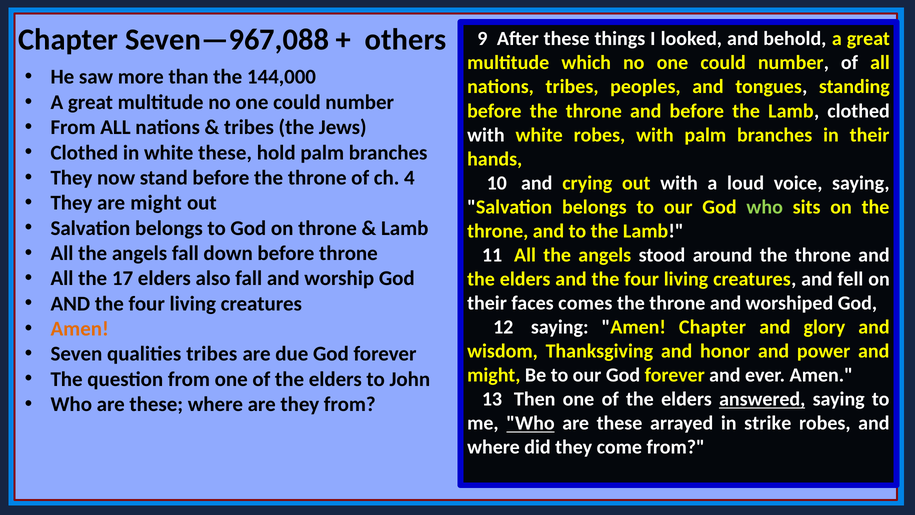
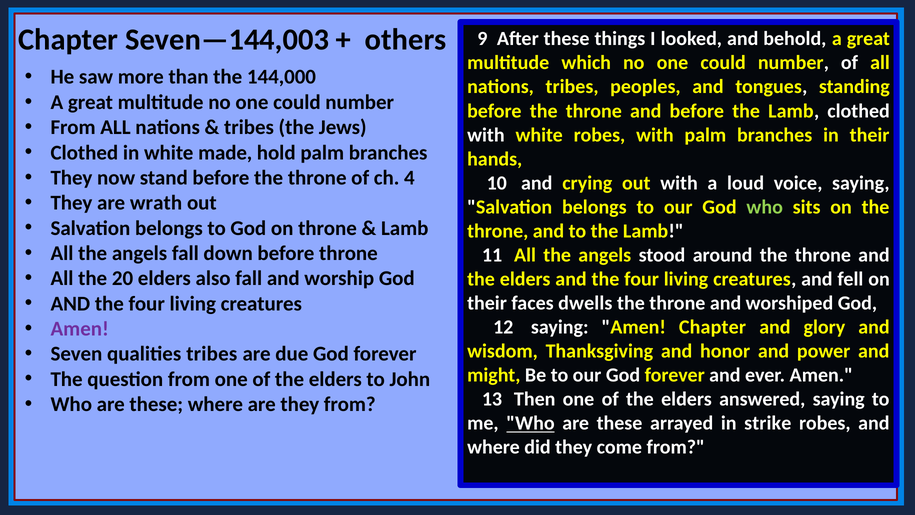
Seven—967,088: Seven—967,088 -> Seven—144,003 (227, 40)
white these: these -> made (225, 152)
are might: might -> wrath (156, 203)
17: 17 -> 20 (123, 278)
comes: comes -> dwells (585, 303)
Amen colour: orange -> purple (80, 329)
answered underline: present -> none (762, 399)
